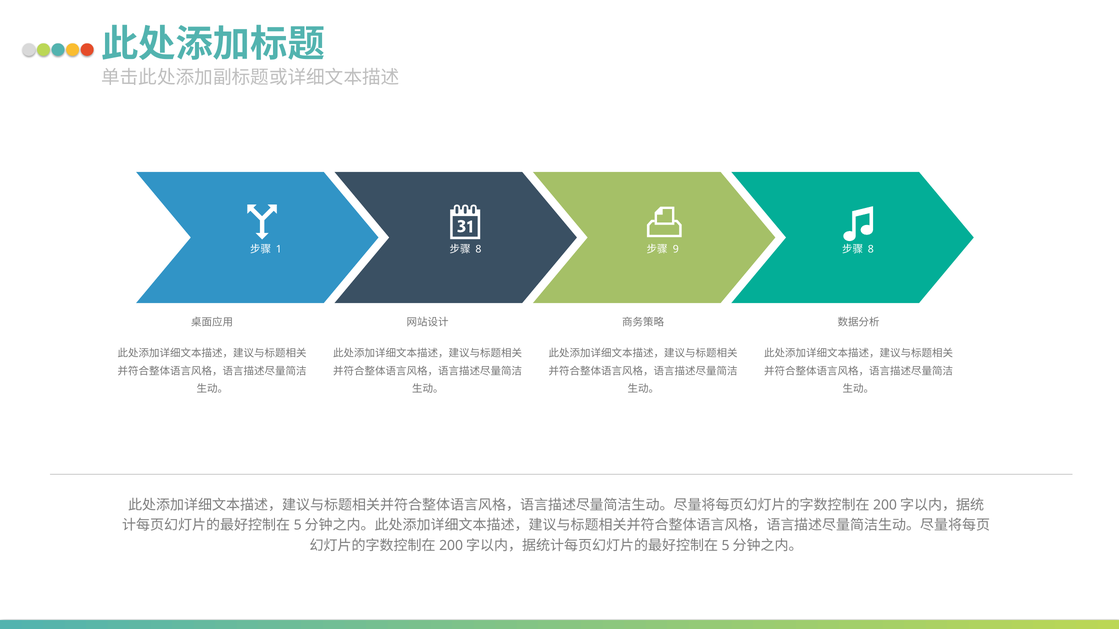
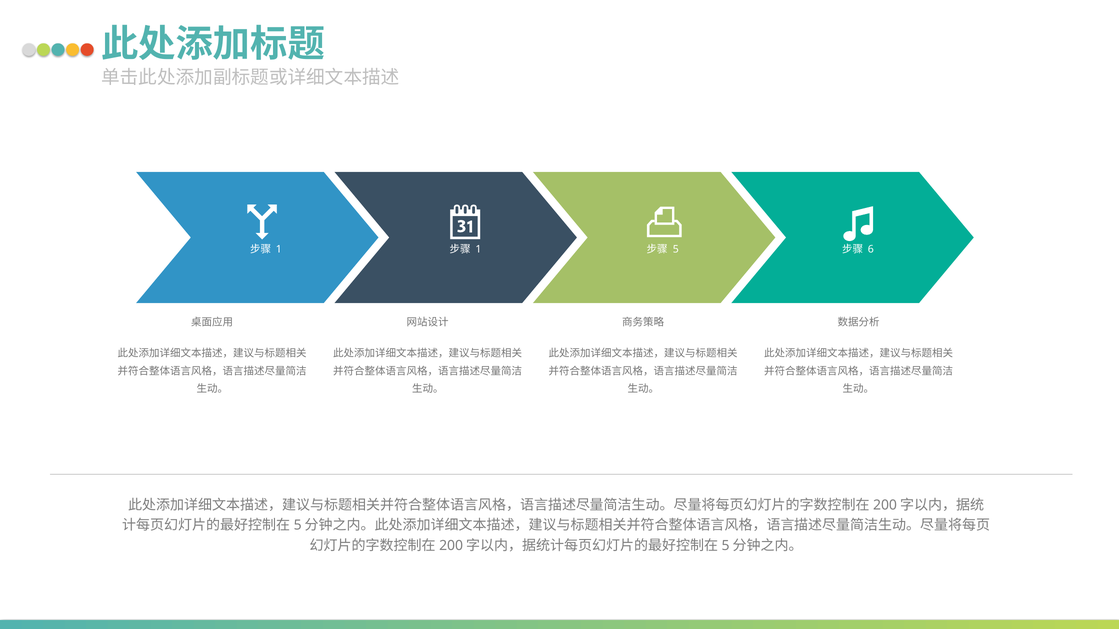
8: 8 -> 1 (478, 249)
9: 9 -> 5 (676, 249)
8: 8 -> 6 (871, 249)
